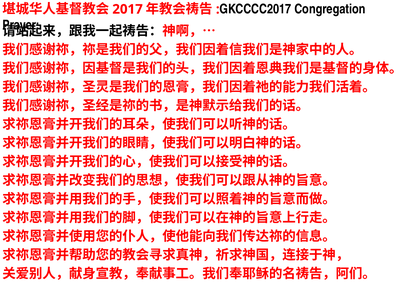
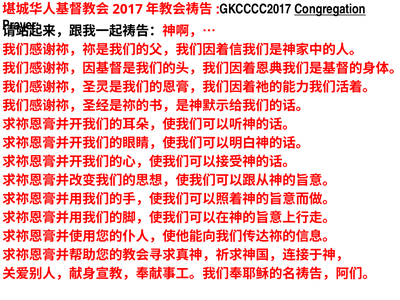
Congregation underline: none -> present (330, 9)
